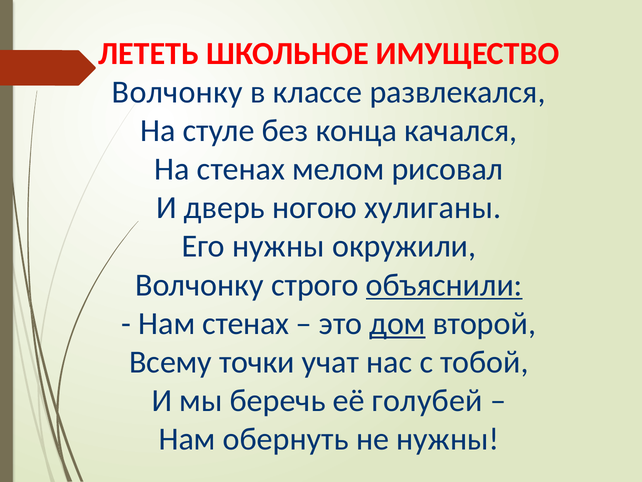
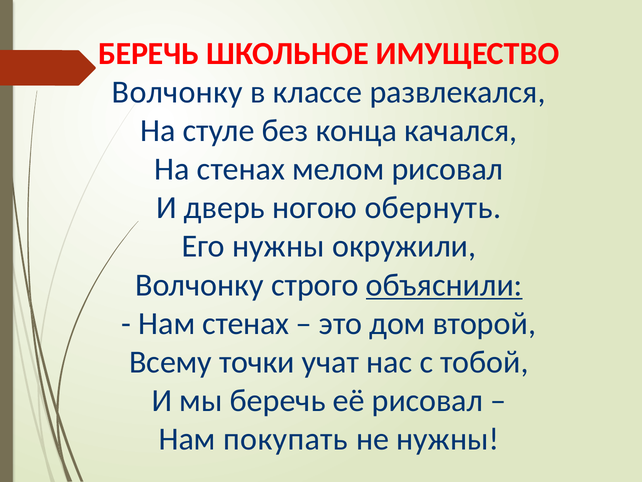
ЛЕТЕТЬ: ЛЕТЕТЬ -> БЕРЕЧЬ (149, 54)
хулиганы: хулиганы -> обернуть (433, 208)
дом underline: present -> none (397, 323)
её голубей: голубей -> рисовал (427, 400)
обернуть: обернуть -> покупать (286, 439)
